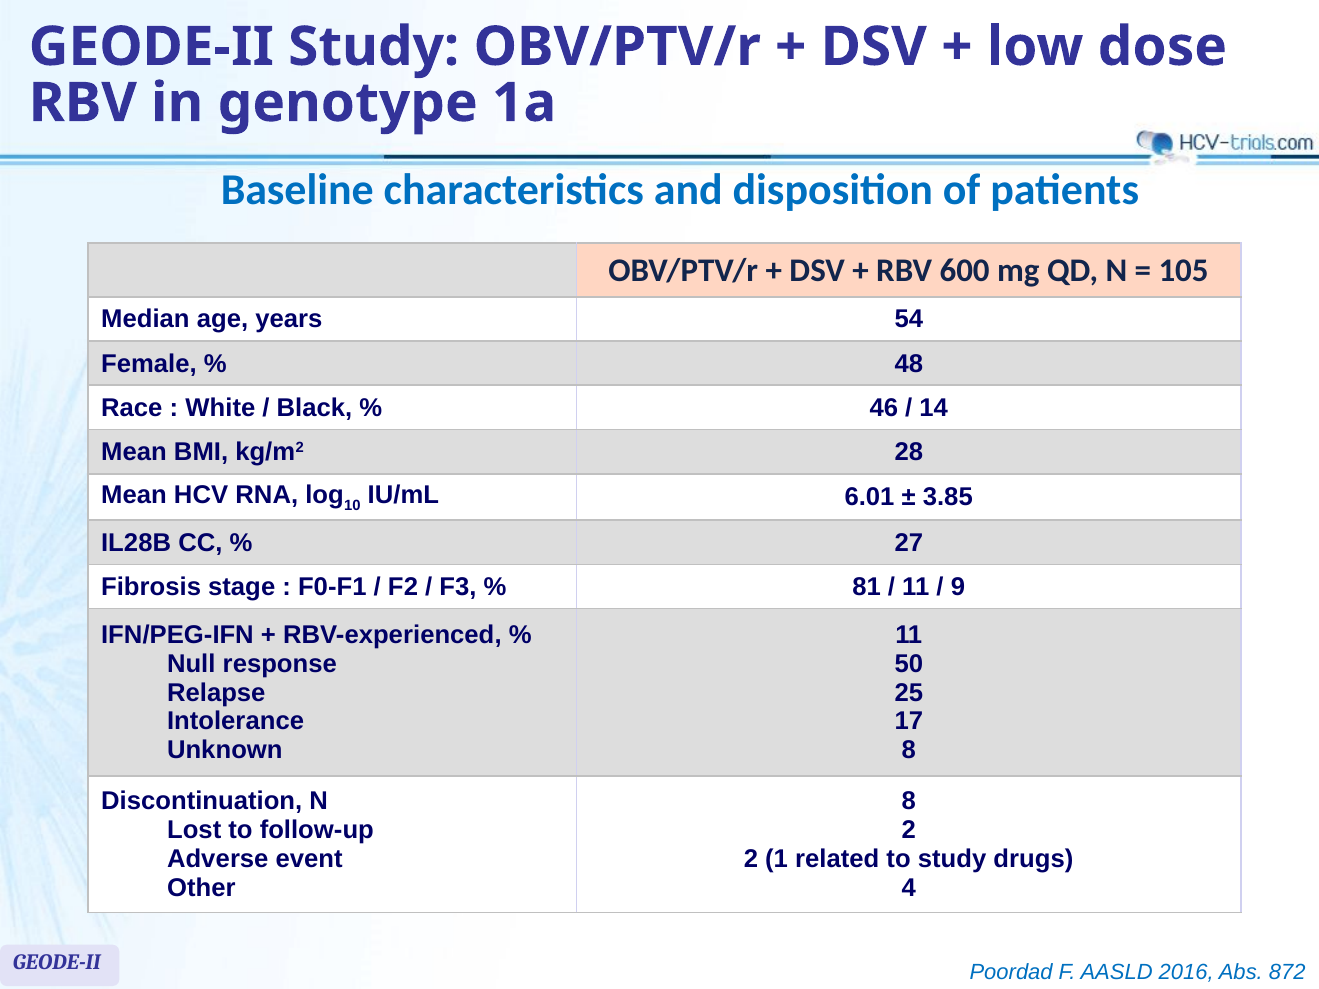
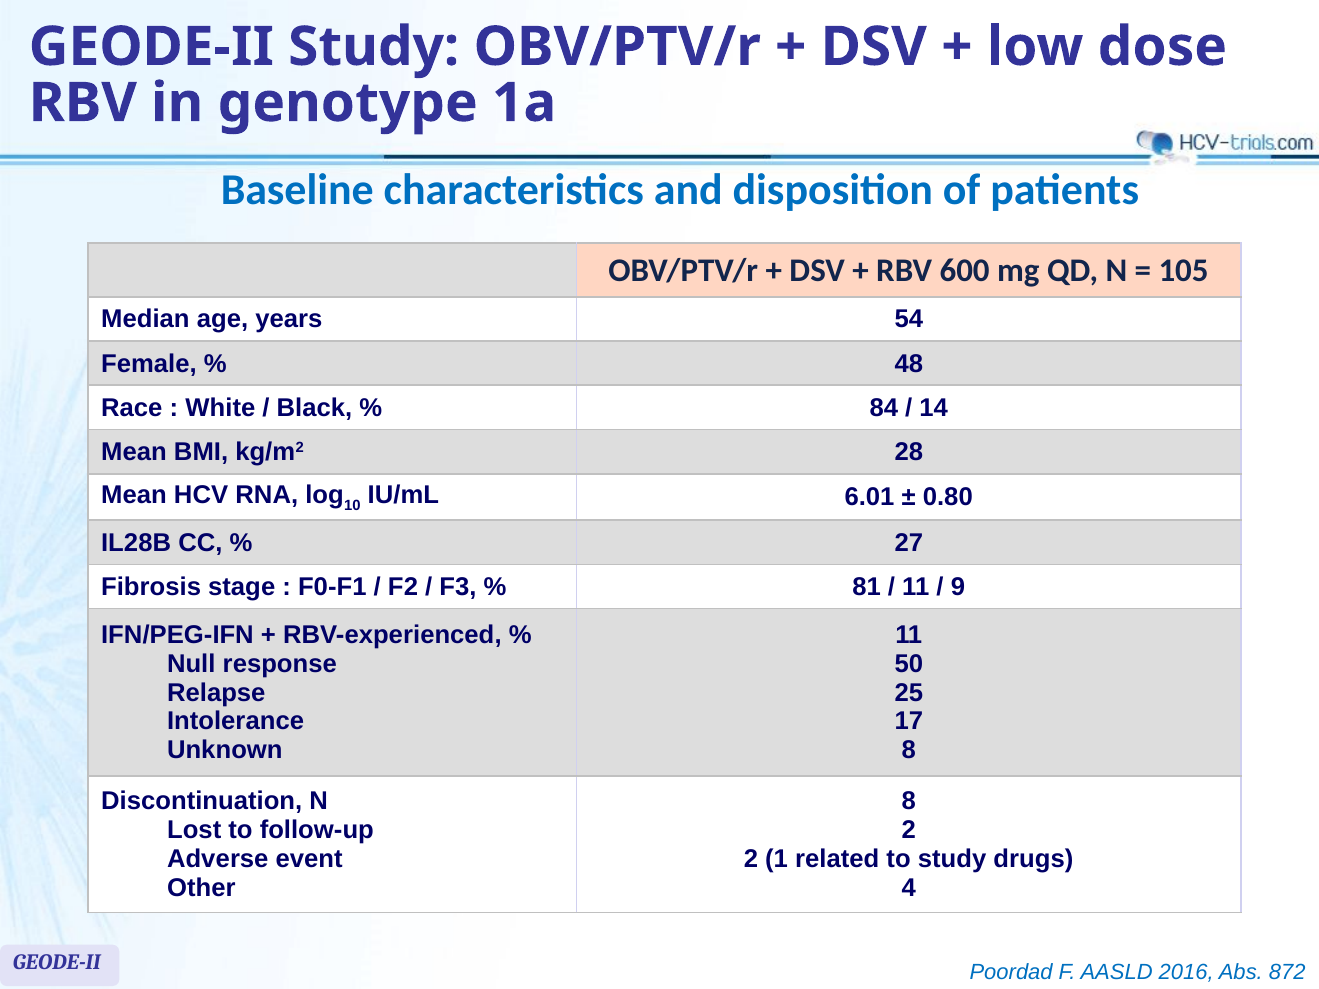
46: 46 -> 84 (884, 408)
3.85: 3.85 -> 0.80 (948, 497)
